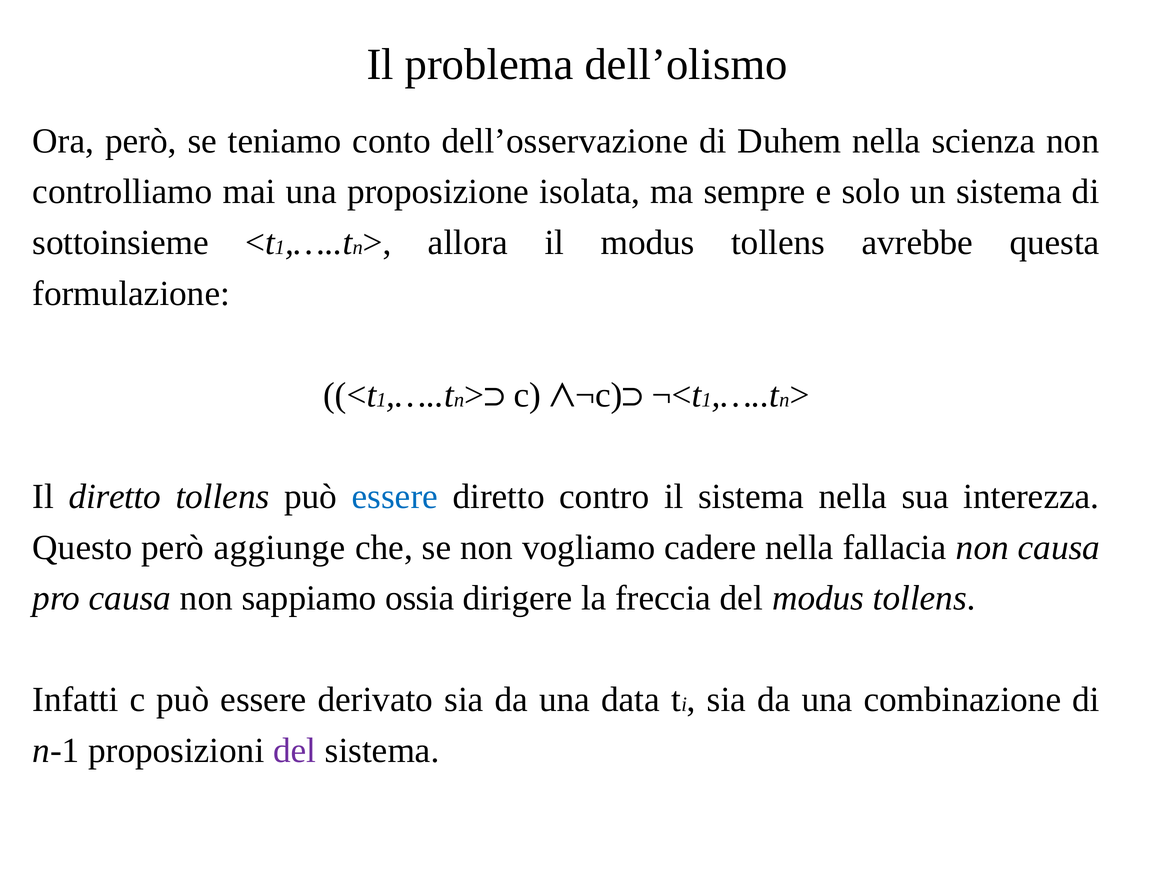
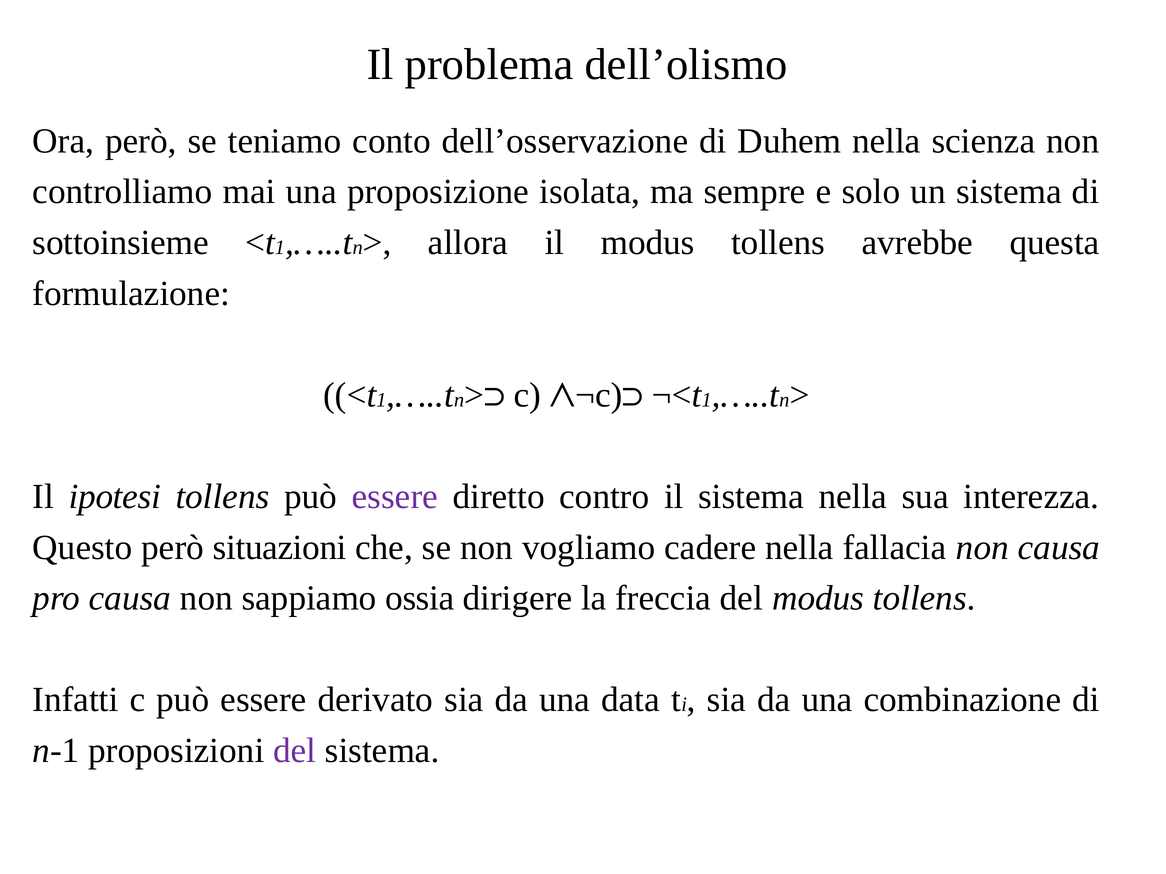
Il diretto: diretto -> ipotesi (115, 497)
essere colour: blue -> purple (395, 497)
aggiunge: aggiunge -> situazioni (280, 548)
